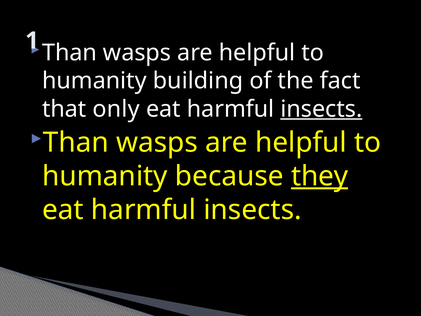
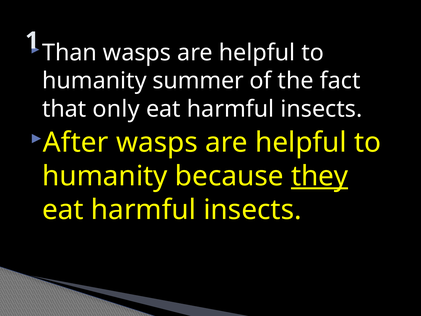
building: building -> summer (198, 81)
insects underline: present -> none (321, 109)
Than: Than -> After (76, 142)
